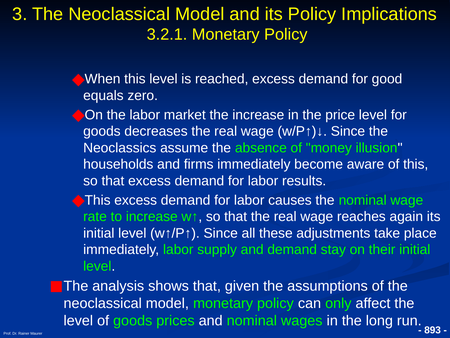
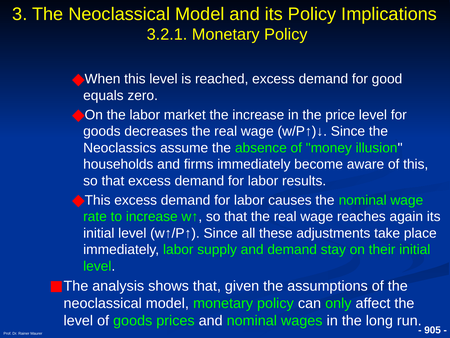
893: 893 -> 905 (433, 330)
